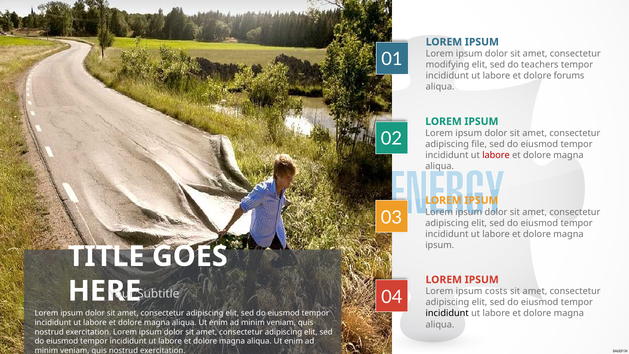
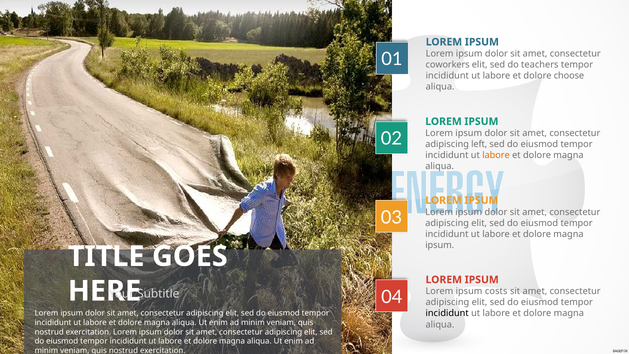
modifying: modifying -> coworkers (448, 65)
forums: forums -> choose (569, 76)
file: file -> left (479, 144)
labore colour: red -> orange (496, 155)
